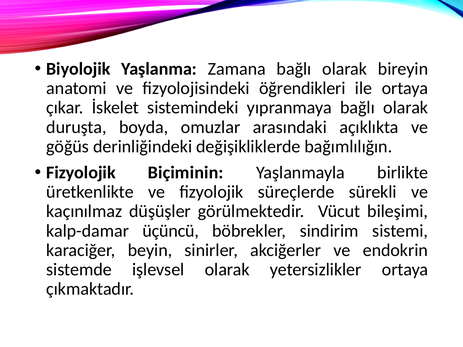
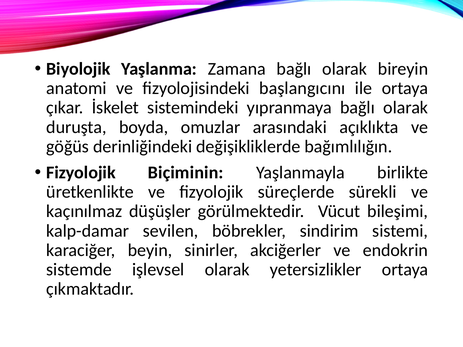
öğrendikleri: öğrendikleri -> başlangıcını (302, 88)
üçüncü: üçüncü -> sevilen (171, 231)
